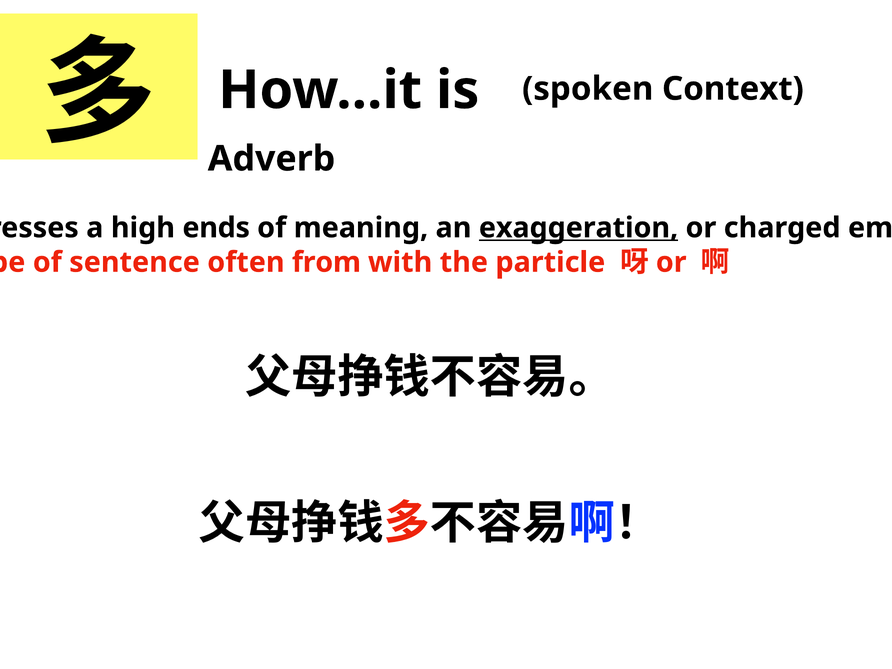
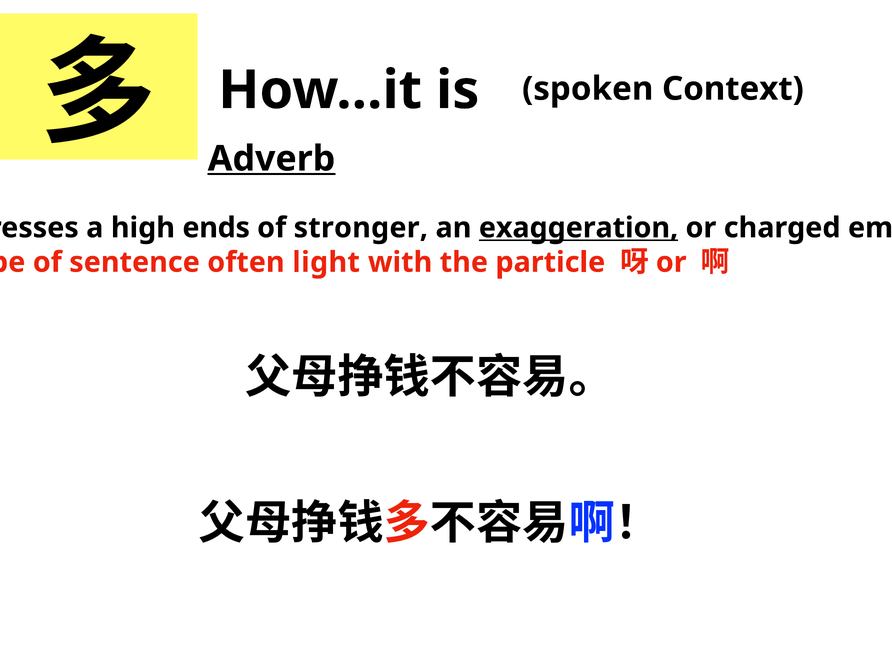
Adverb underline: none -> present (272, 159)
meaning: meaning -> stronger (361, 228)
from: from -> light (326, 262)
